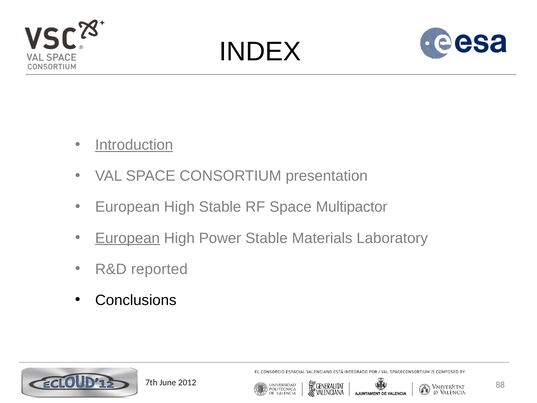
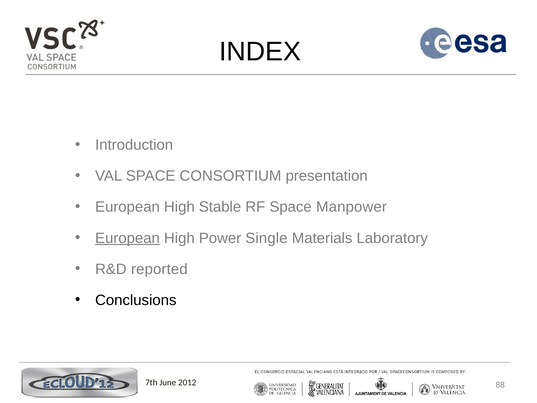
Introduction underline: present -> none (134, 145)
Multipactor: Multipactor -> Manpower (352, 207)
Power Stable: Stable -> Single (266, 238)
